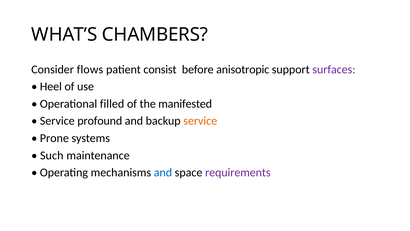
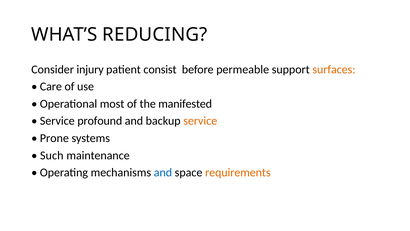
CHAMBERS: CHAMBERS -> REDUCING (155, 34)
flows: flows -> injury (90, 69)
anisotropic: anisotropic -> permeable (243, 69)
surfaces colour: purple -> orange (334, 69)
Heel: Heel -> Care (51, 86)
filled: filled -> most (112, 104)
requirements colour: purple -> orange (238, 172)
